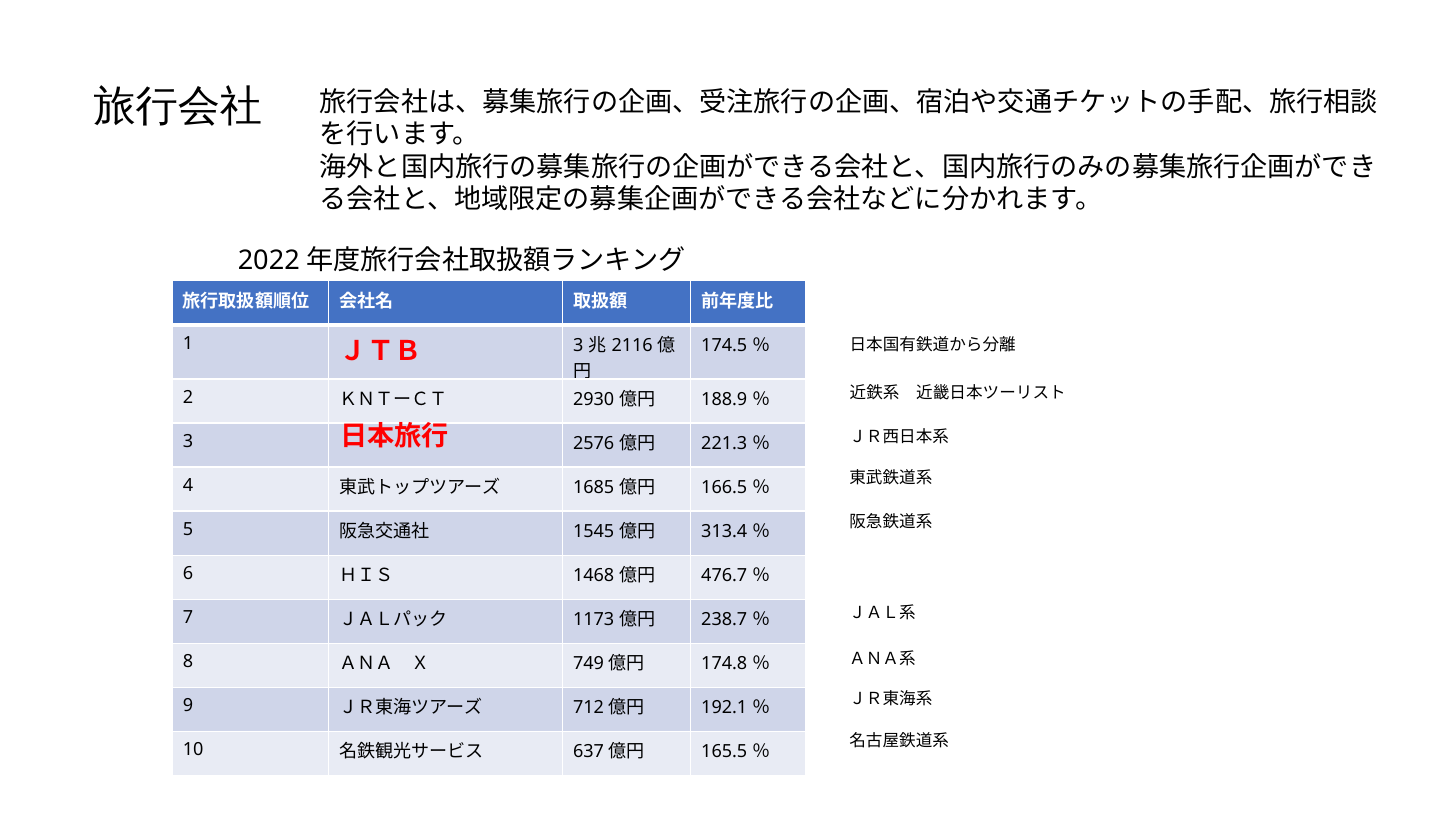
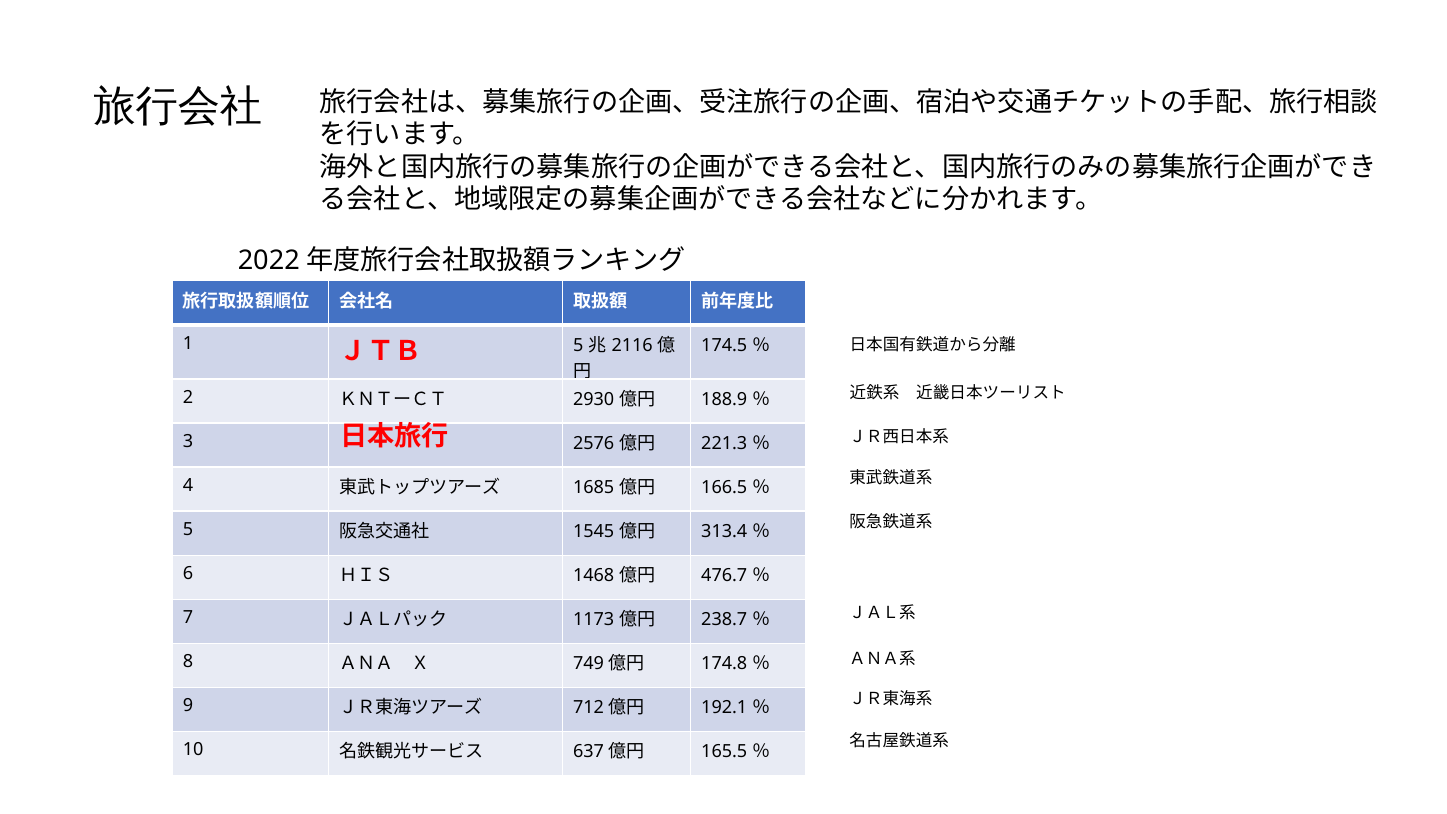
1 3: 3 -> 5 (578, 345)
